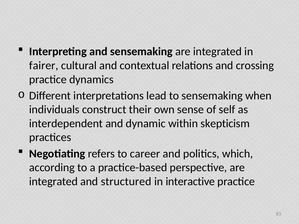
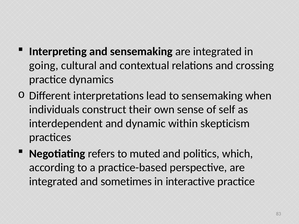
fairer: fairer -> going (44, 66)
career: career -> muted (145, 154)
structured: structured -> sometimes (126, 182)
